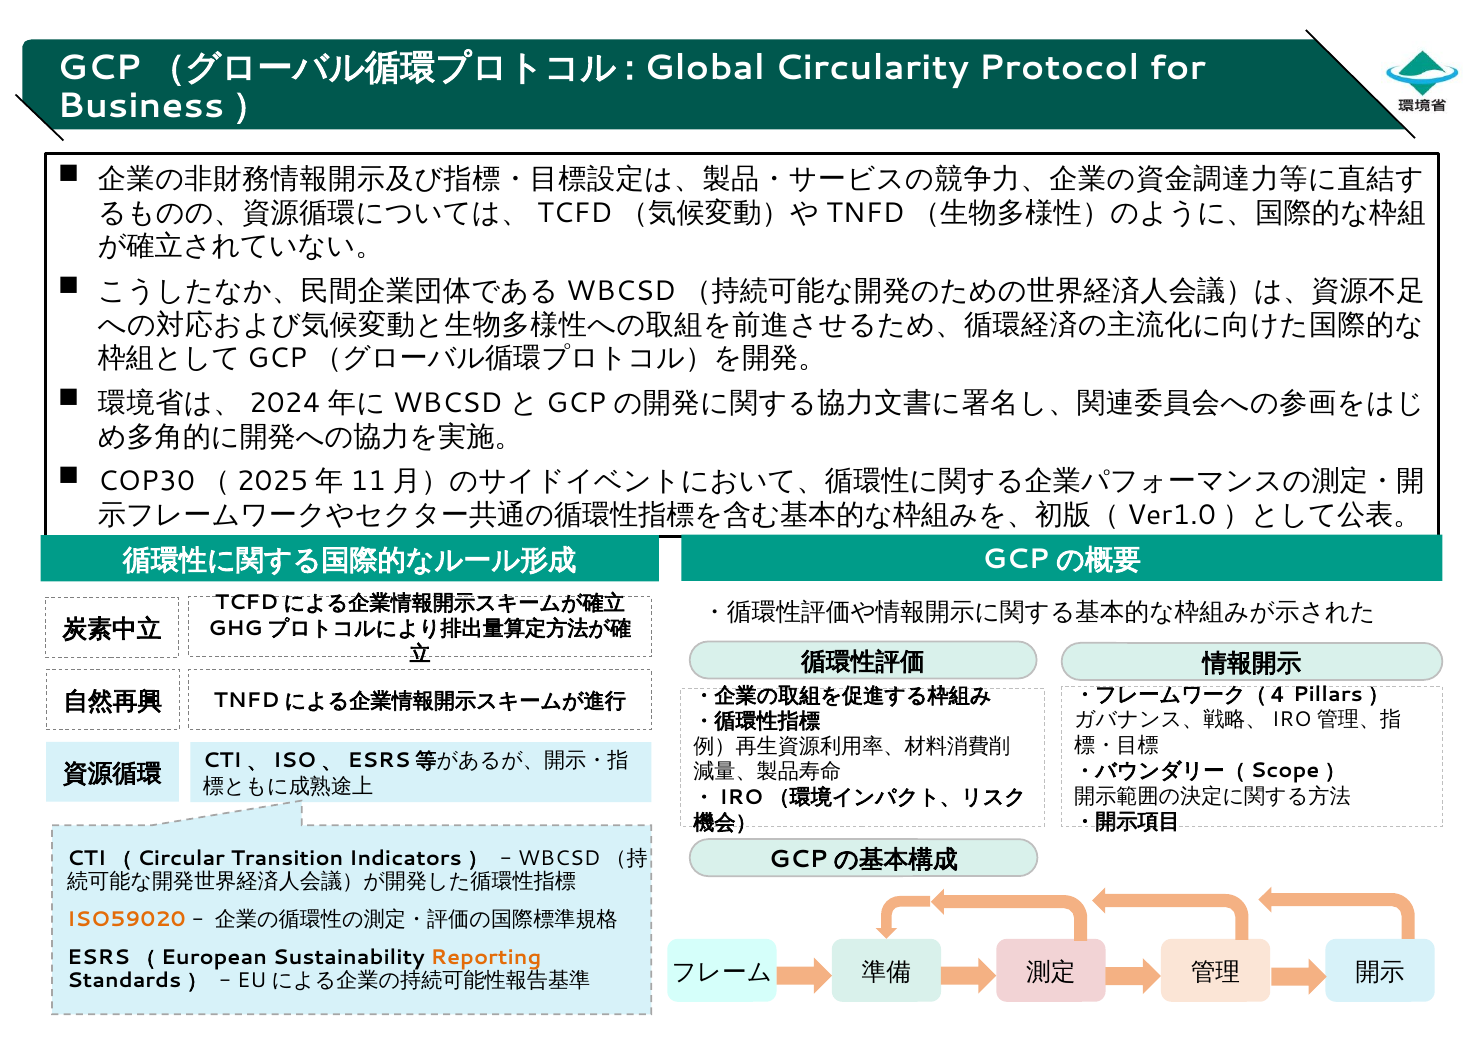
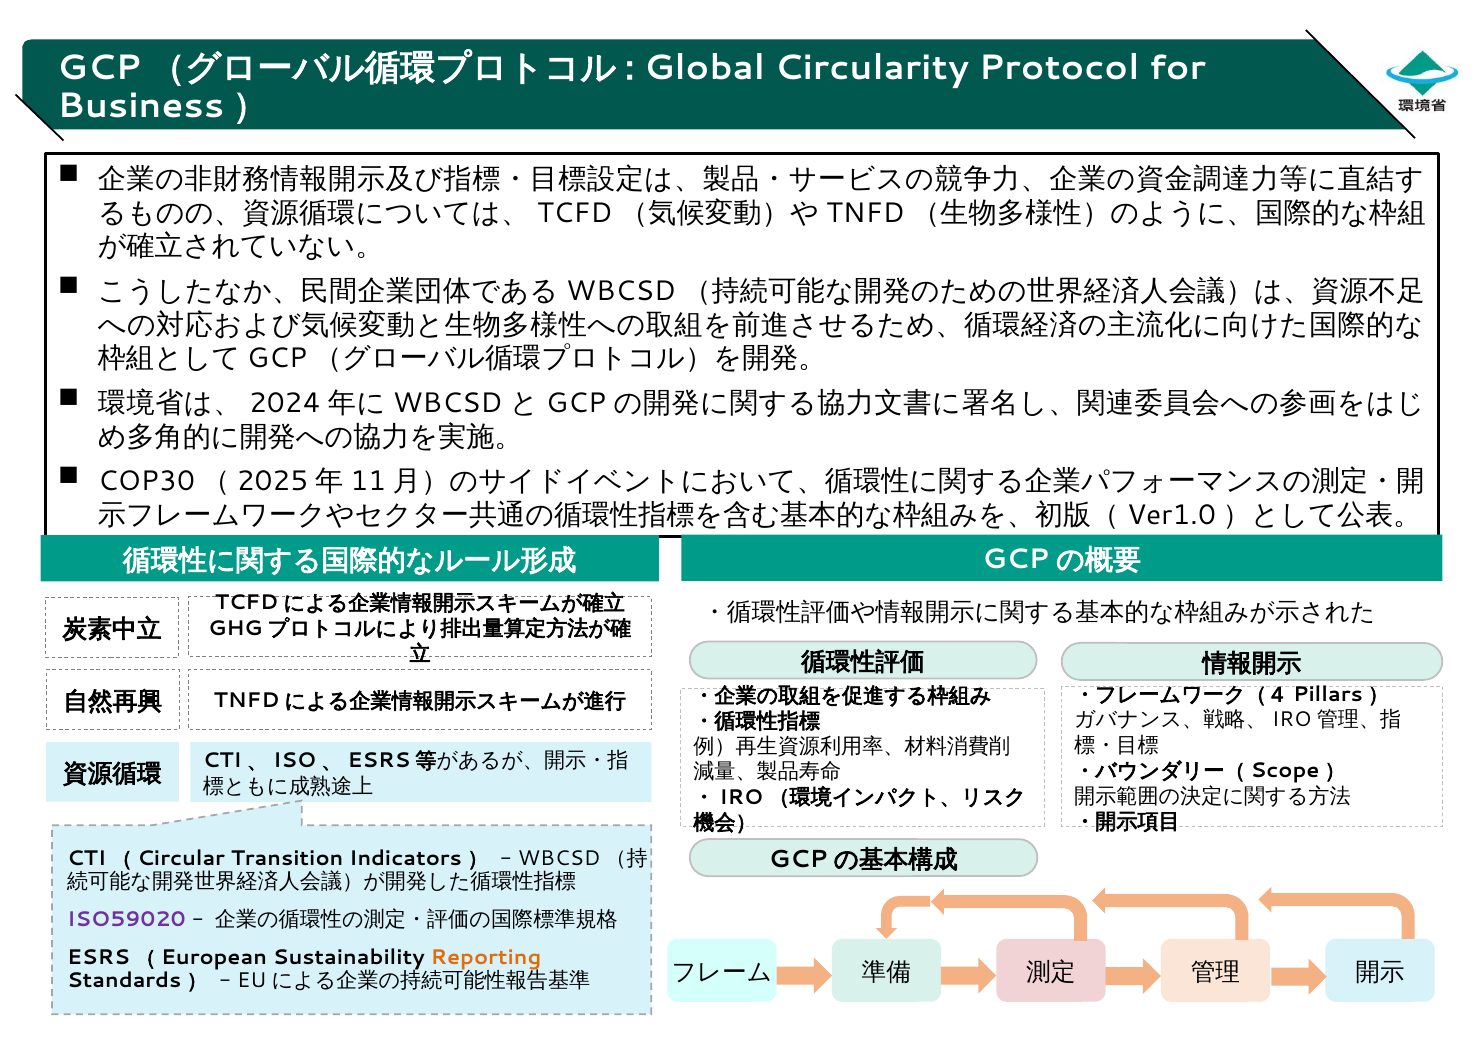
ISO59020 colour: orange -> purple (126, 920)
